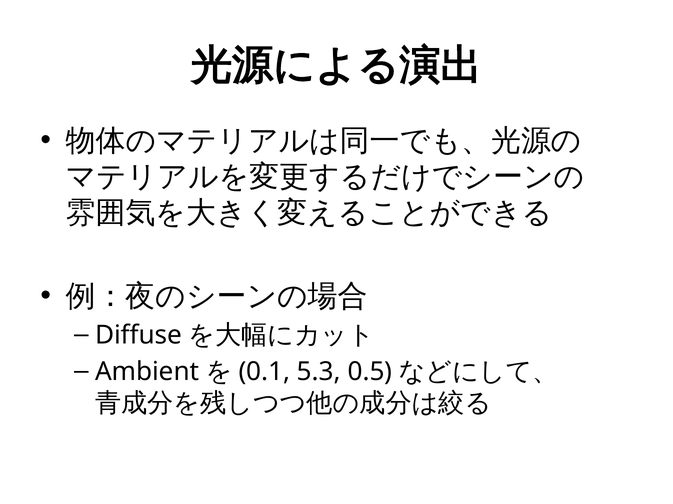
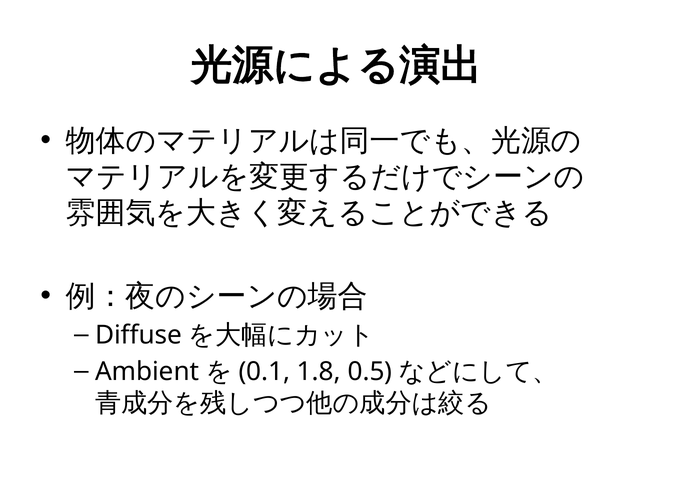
5.3: 5.3 -> 1.8 (319, 372)
